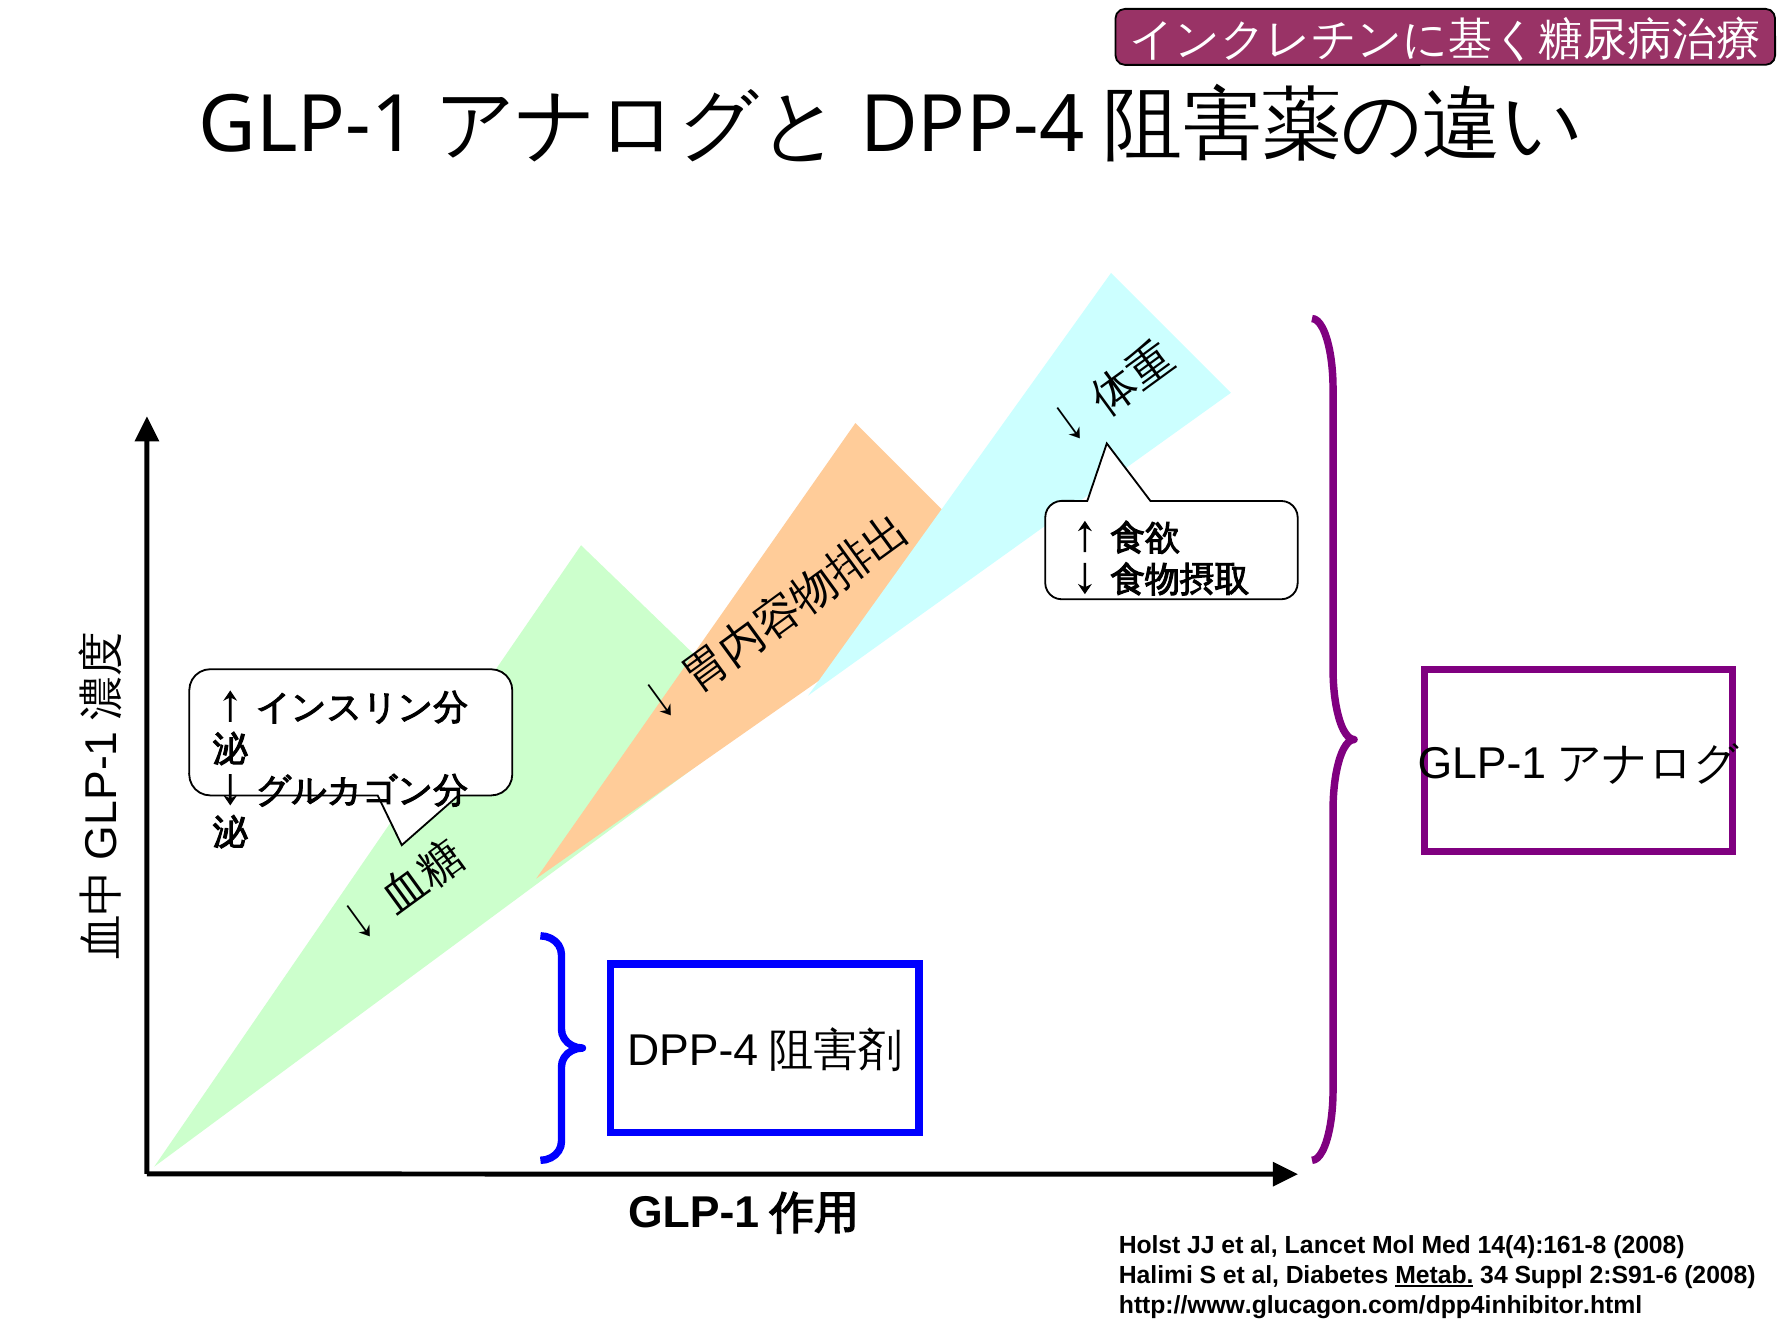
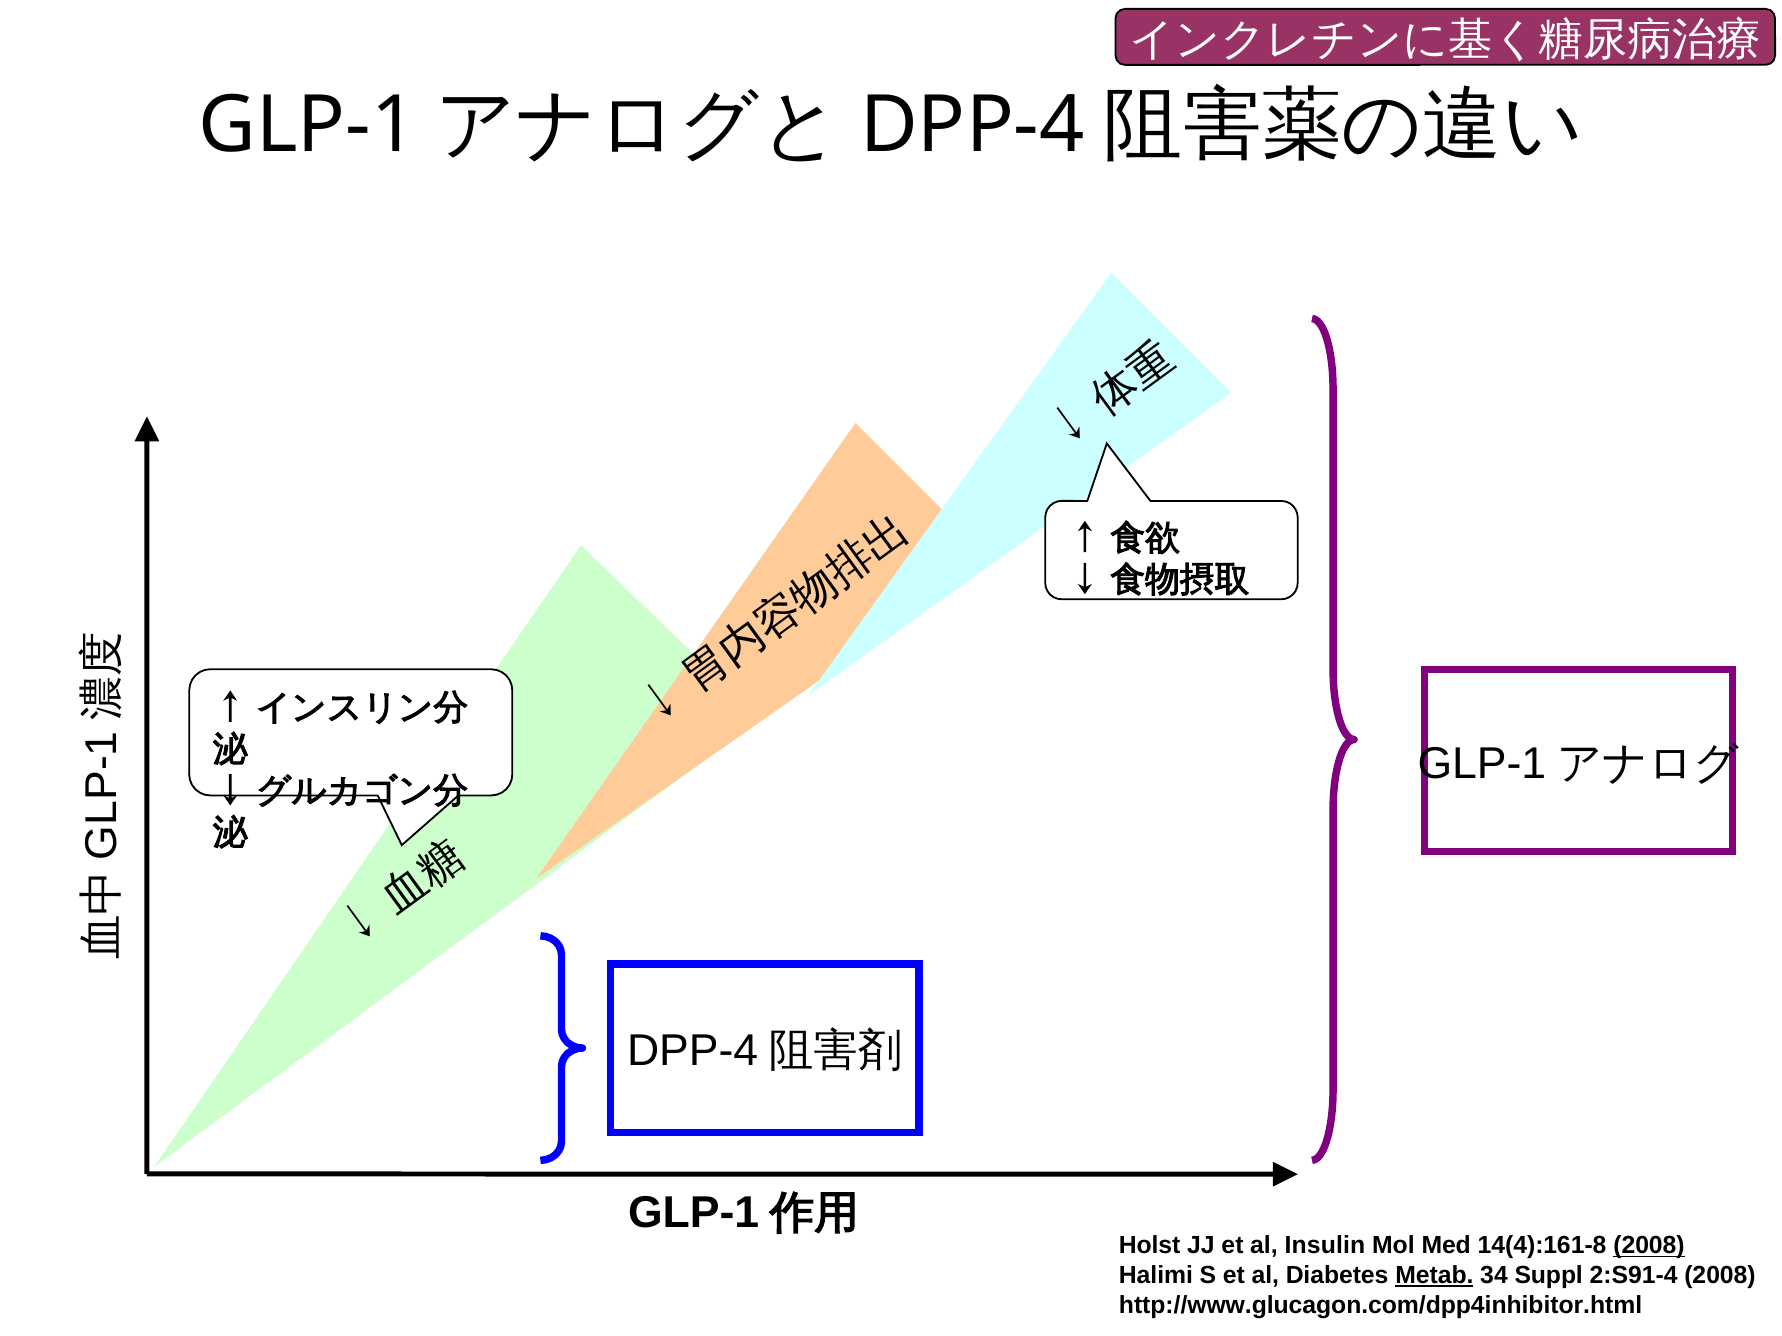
Lancet: Lancet -> Insulin (1325, 1246)
2008 underline: none -> present (1649, 1246)
2:S91-6: 2:S91-6 -> 2:S91-4 (1634, 1276)
